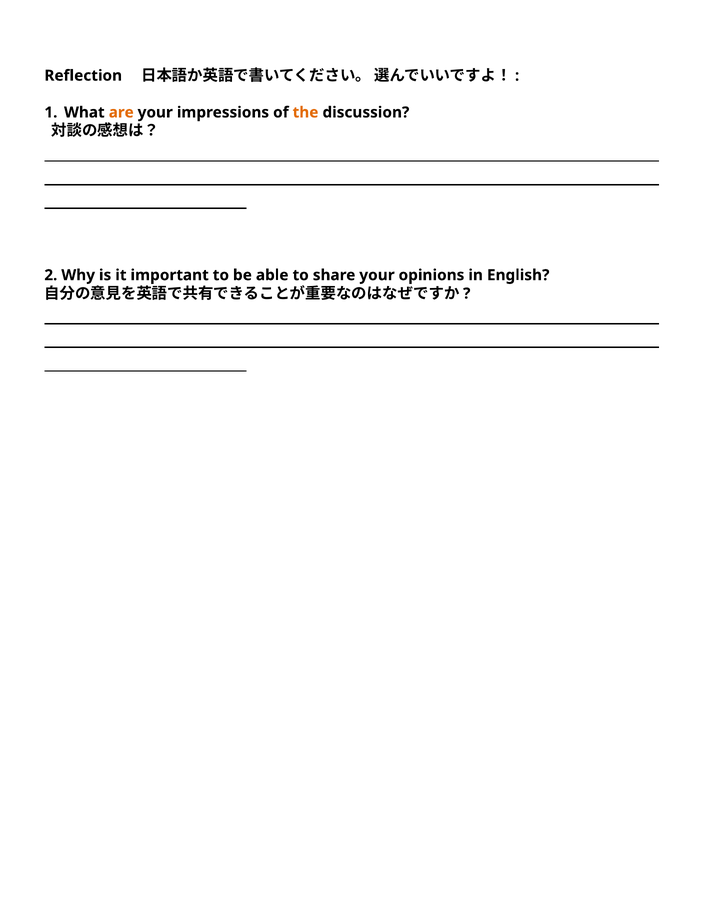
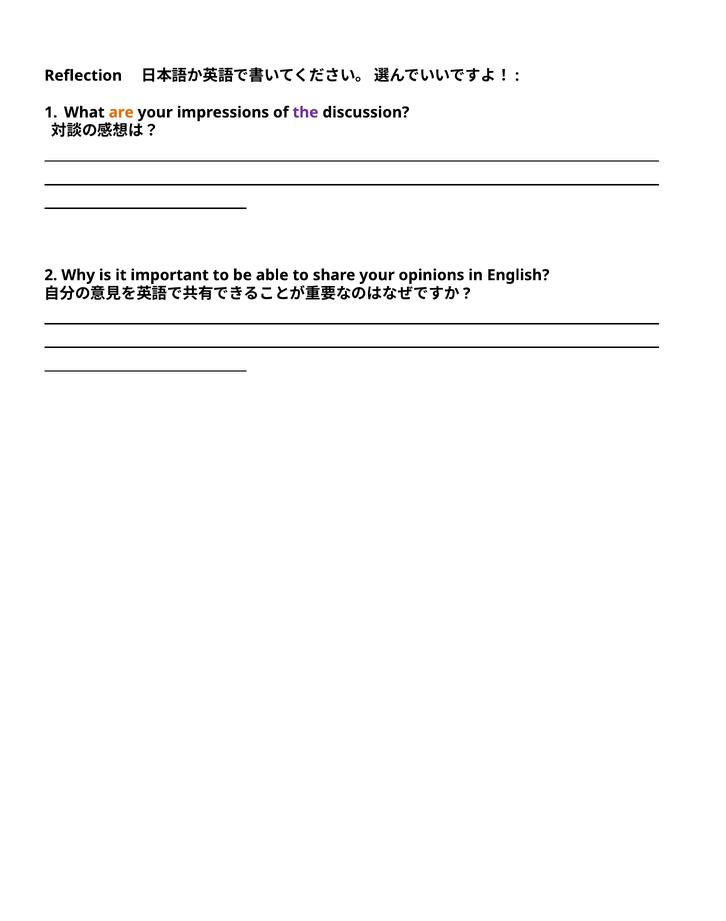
the colour: orange -> purple (306, 112)
